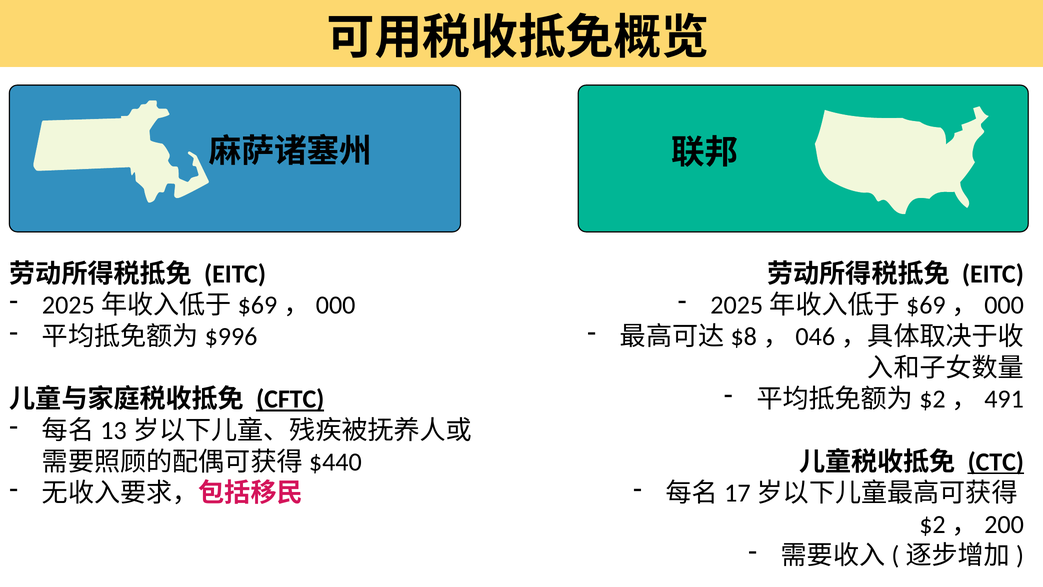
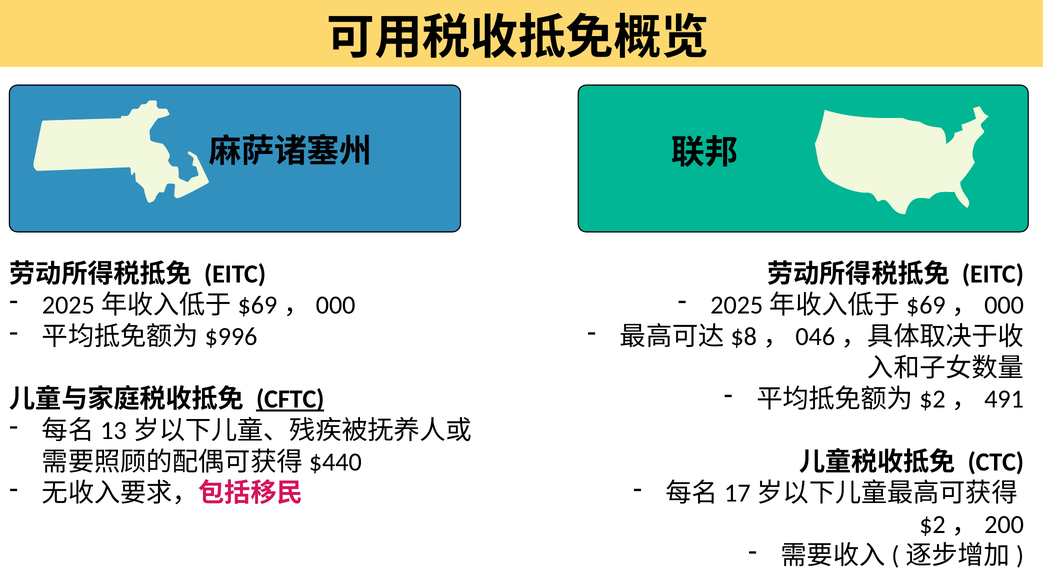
CTC underline: present -> none (996, 462)
